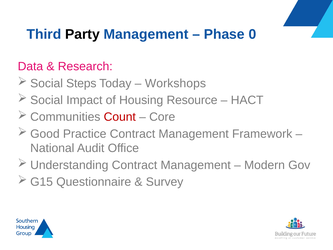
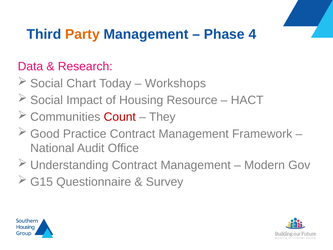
Party colour: black -> orange (82, 34)
0: 0 -> 4 (252, 34)
Steps: Steps -> Chart (81, 83)
Core: Core -> They (162, 117)
